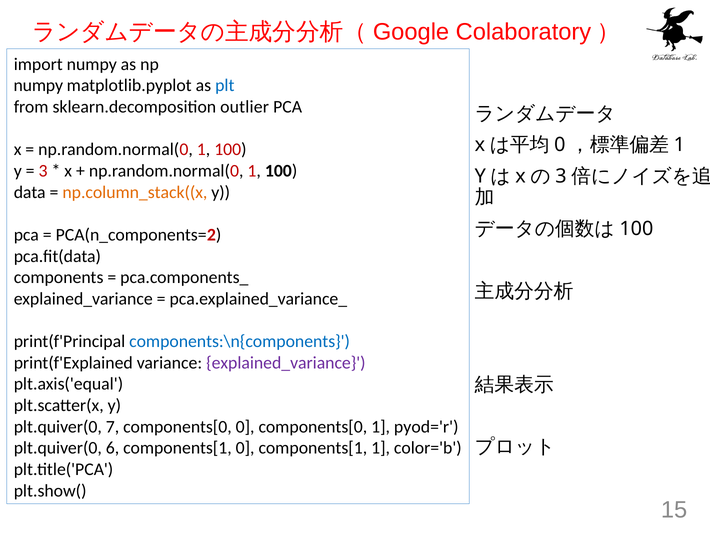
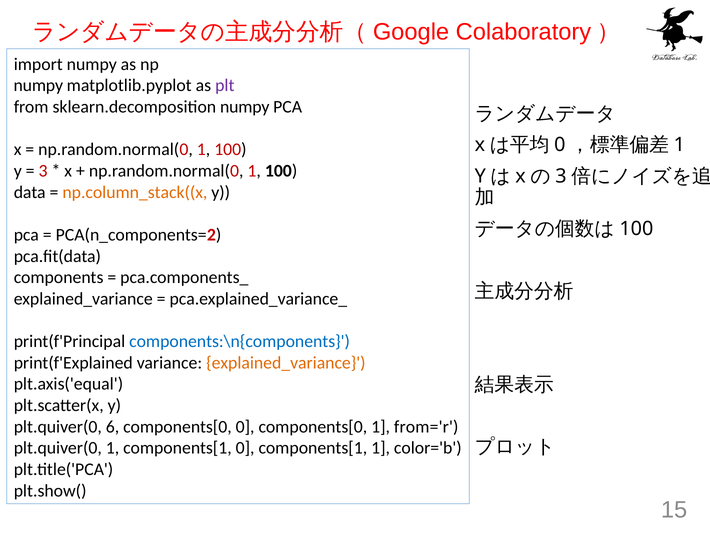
plt colour: blue -> purple (225, 86)
sklearn.decomposition outlier: outlier -> numpy (245, 107)
explained_variance colour: purple -> orange (286, 362)
7: 7 -> 6 (113, 426)
pyod='r: pyod='r -> from='r (426, 426)
plt.quiver(0 6: 6 -> 1 (113, 448)
